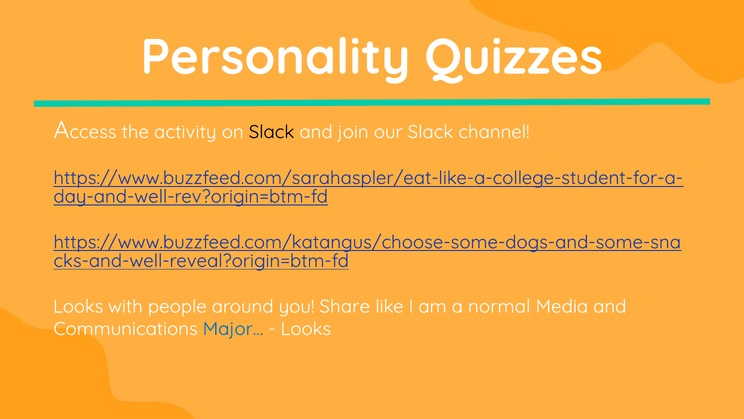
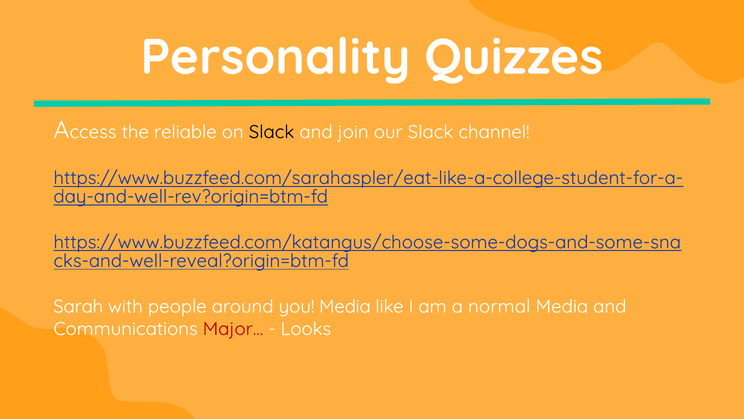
activity: activity -> reliable (185, 132)
Looks: Looks -> Sarah (78, 306)
you Share: Share -> Media (345, 306)
Major… colour: blue -> red (233, 328)
